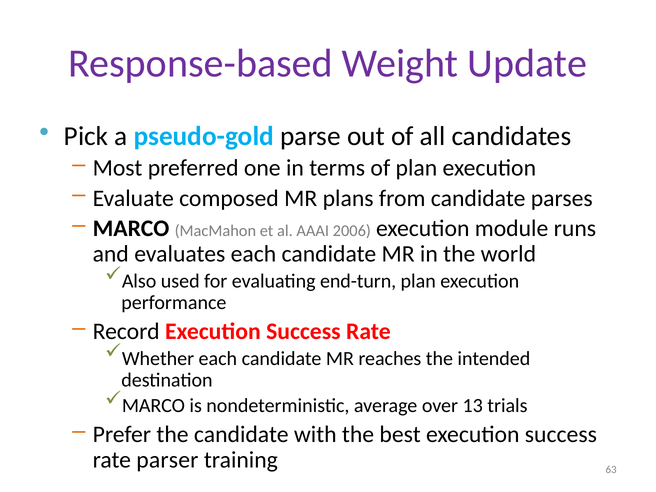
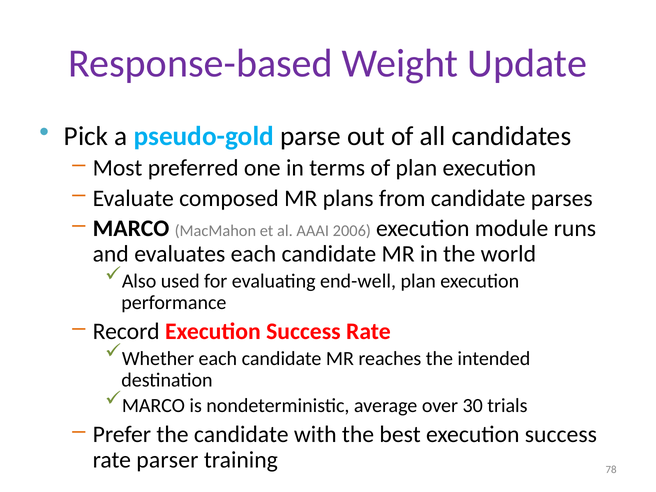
end-turn: end-turn -> end-well (358, 281)
13: 13 -> 30 (473, 406)
63: 63 -> 78 (611, 470)
